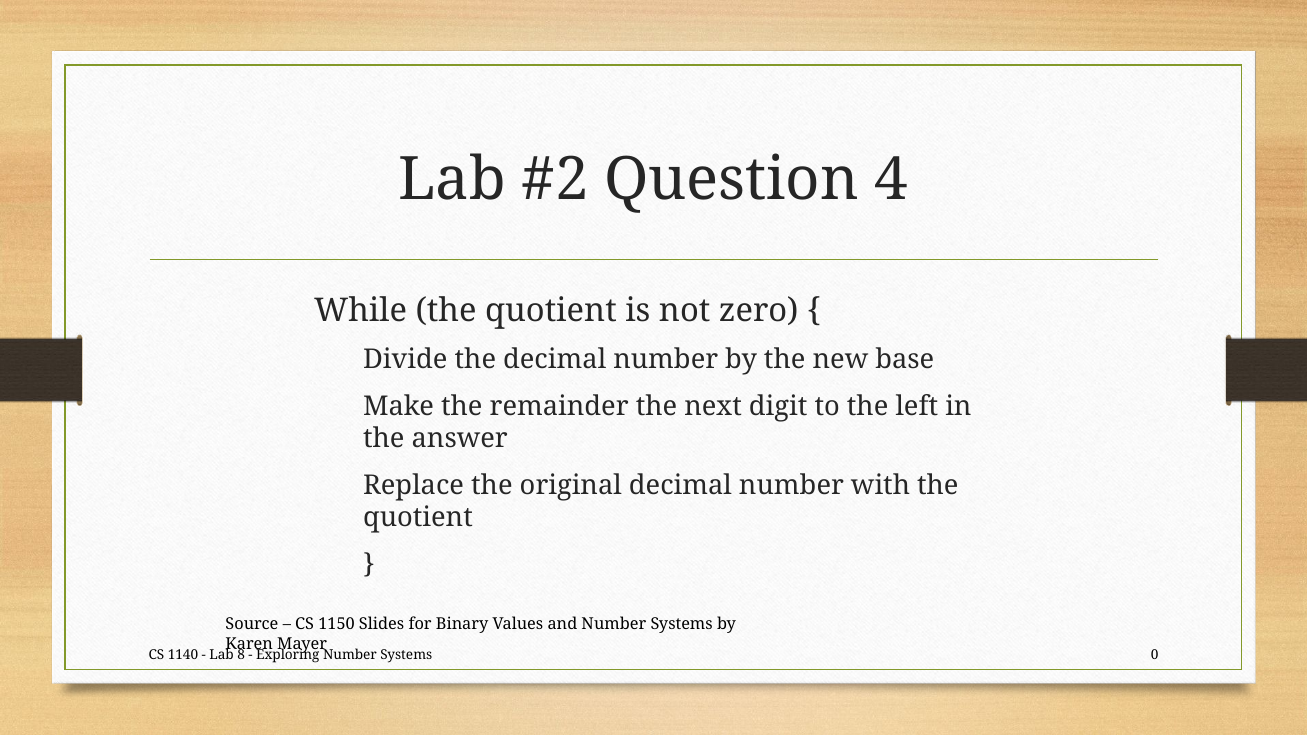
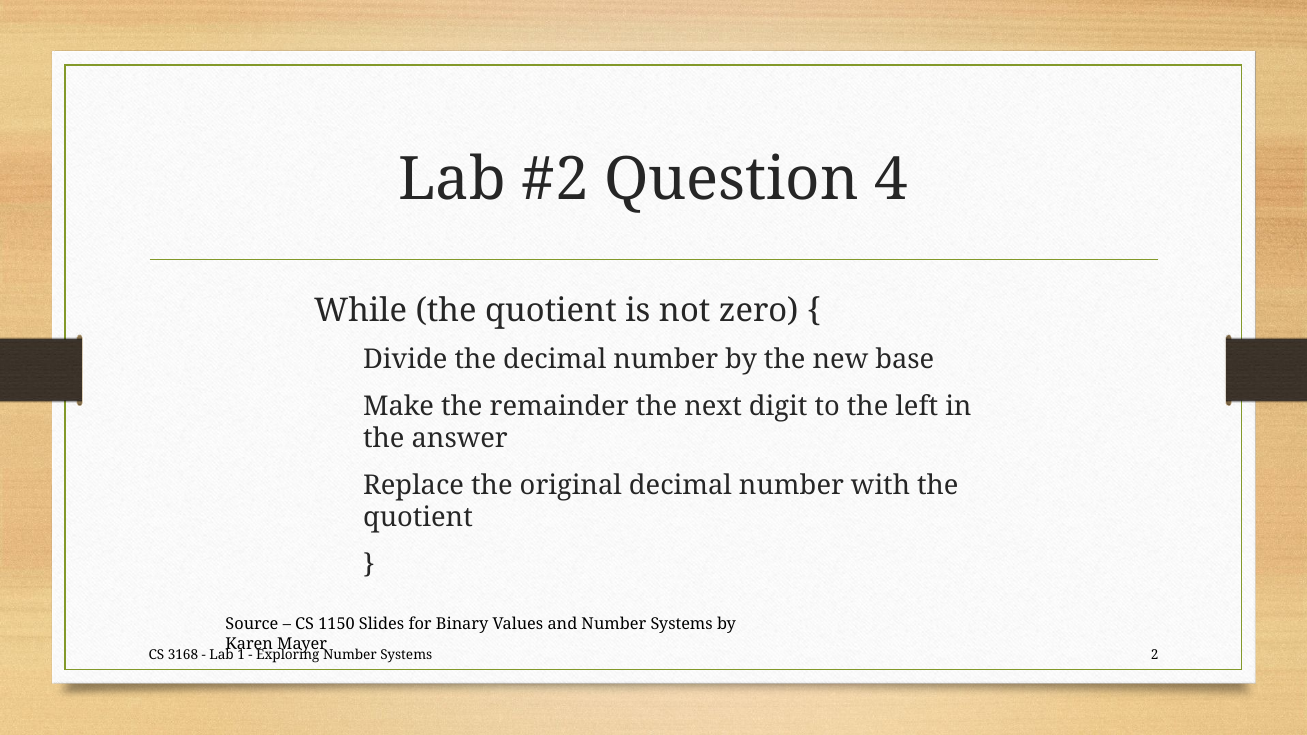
1140: 1140 -> 3168 (183, 655)
8: 8 -> 1 (241, 655)
0: 0 -> 2 (1155, 655)
